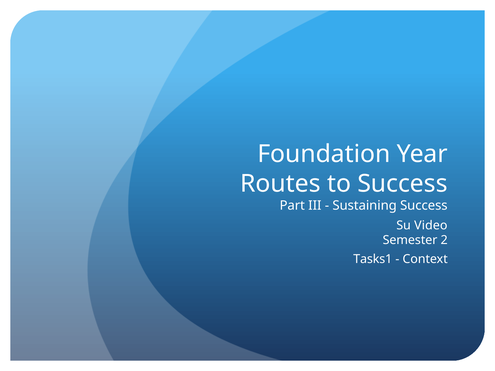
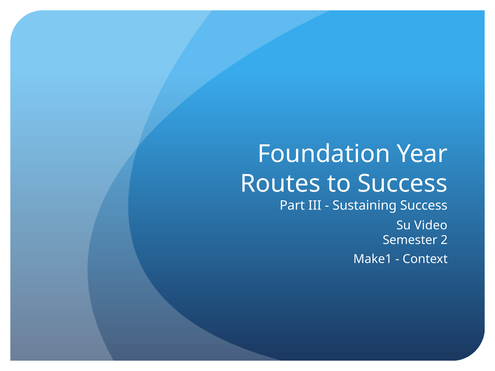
Tasks1: Tasks1 -> Make1 (373, 259)
